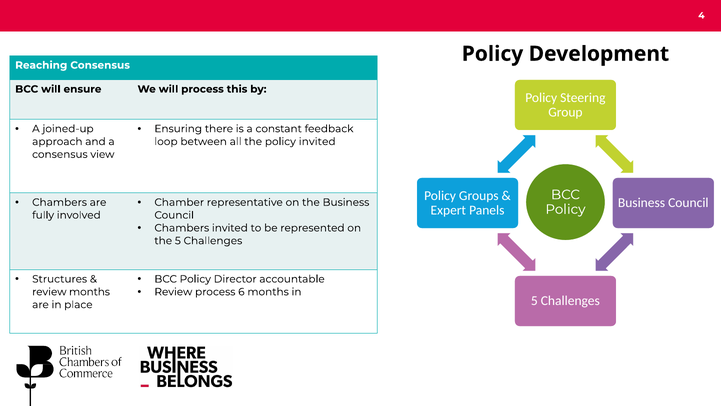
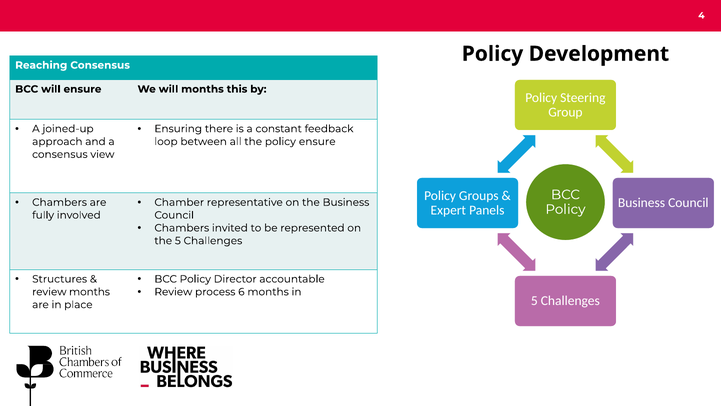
will process: process -> months (202, 89)
policy invited: invited -> ensure (317, 141)
